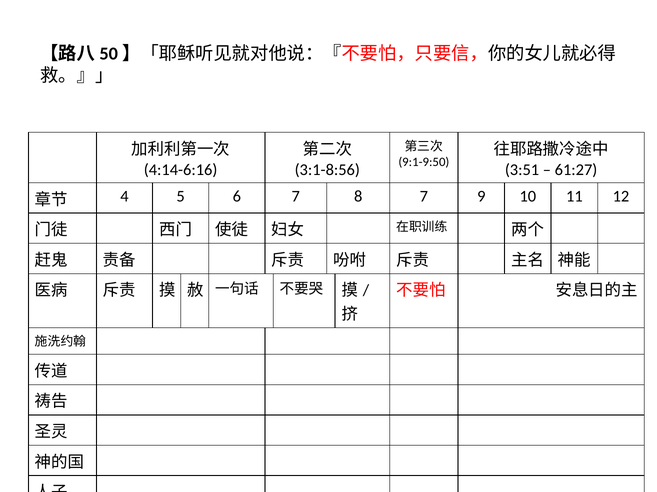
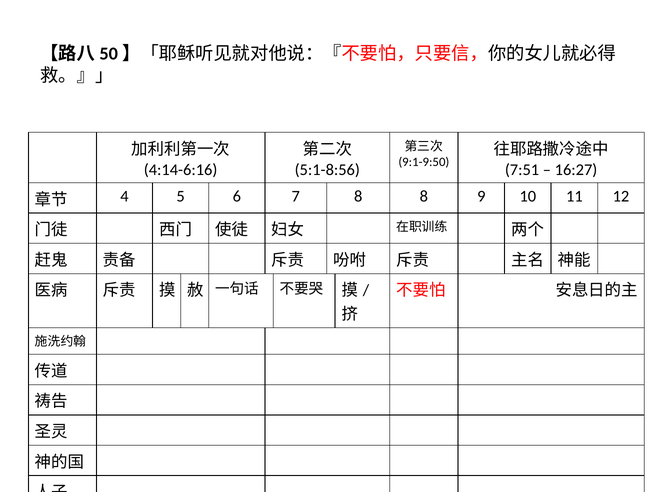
3:1-8:56: 3:1-8:56 -> 5:1-8:56 (327, 170)
3:51: 3:51 -> 7:51 (522, 170)
61:27: 61:27 -> 16:27 (576, 170)
8 7: 7 -> 8 (424, 196)
